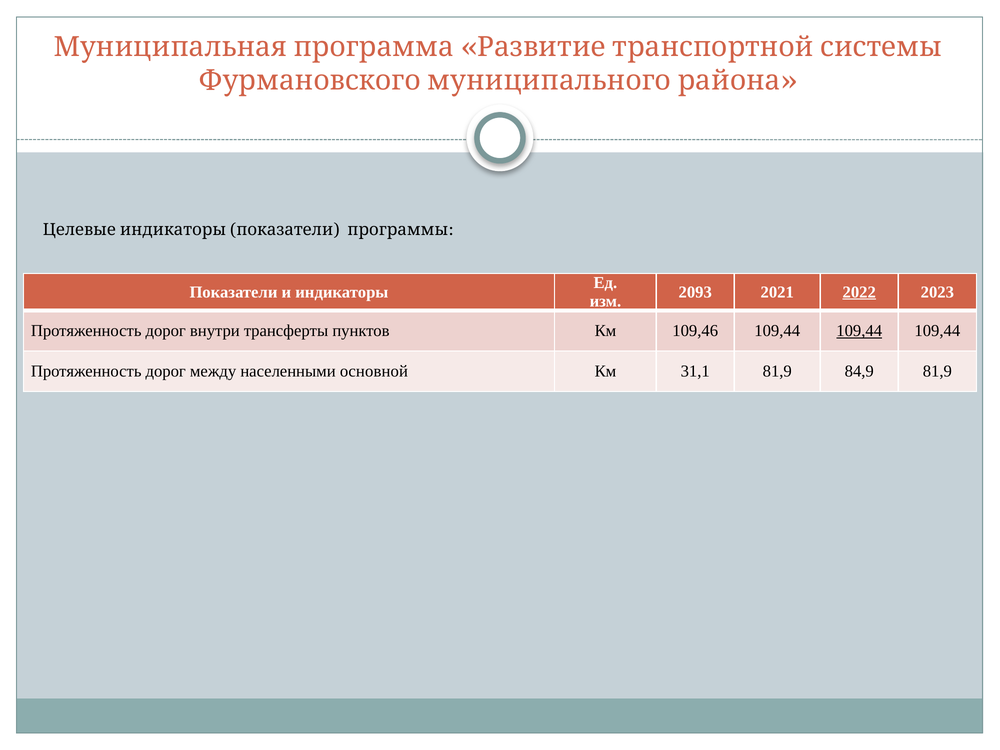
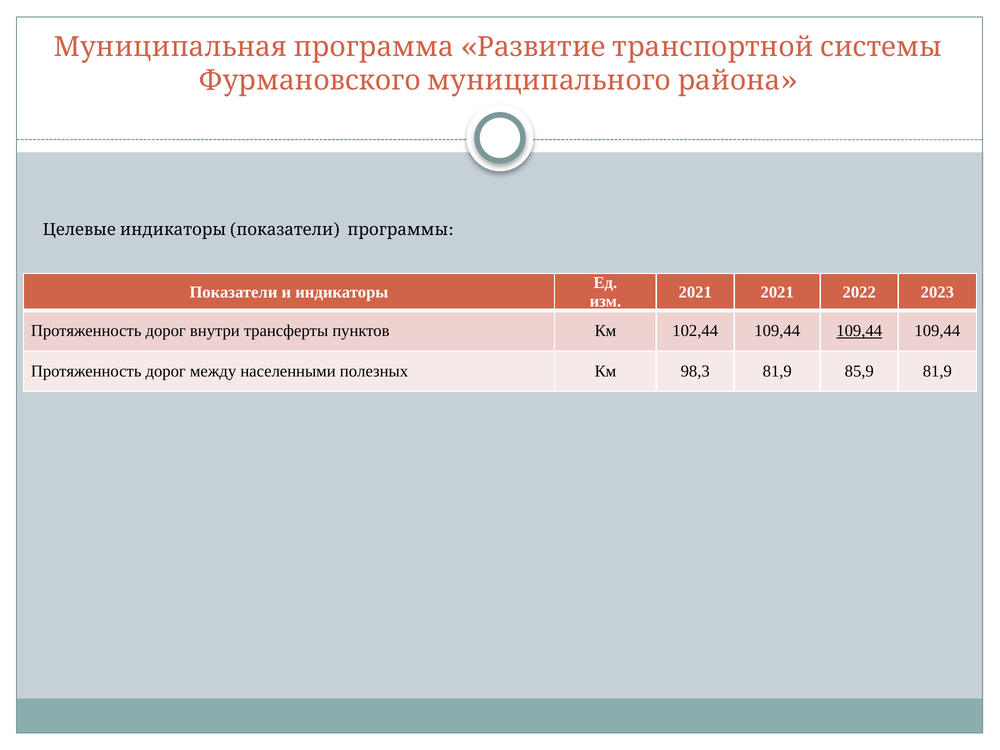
2093: 2093 -> 2021 (695, 292)
2022 underline: present -> none (859, 292)
109,46: 109,46 -> 102,44 (695, 331)
основной: основной -> полезных (374, 371)
31,1: 31,1 -> 98,3 (695, 371)
84,9: 84,9 -> 85,9 (859, 371)
